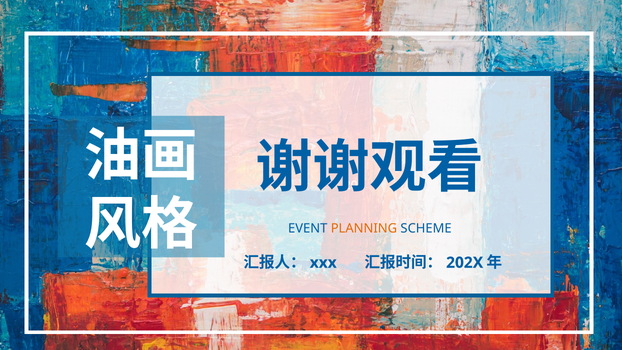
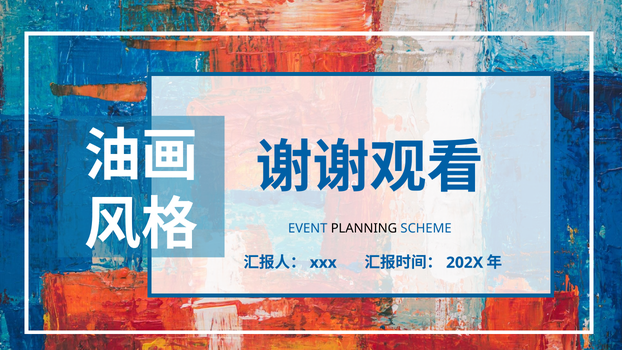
PLANNING colour: orange -> black (364, 229)
